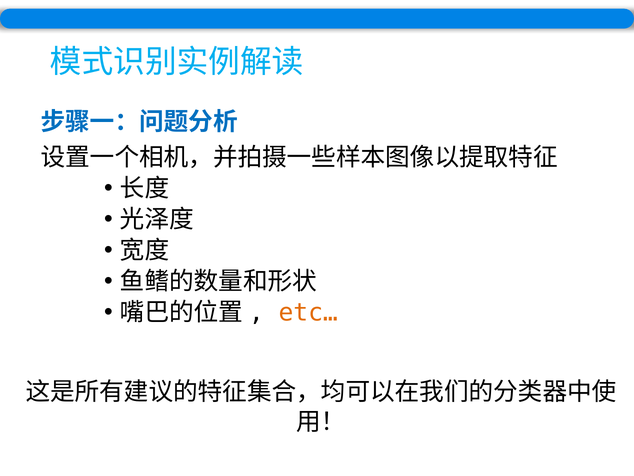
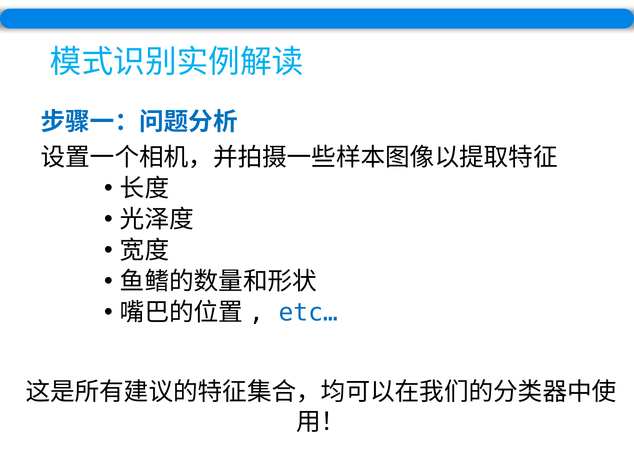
etc… colour: orange -> blue (308, 312)
